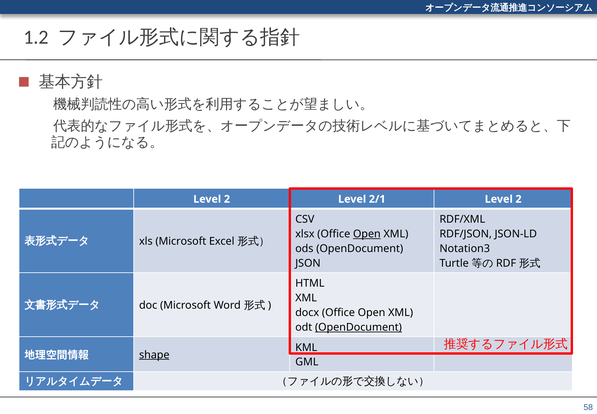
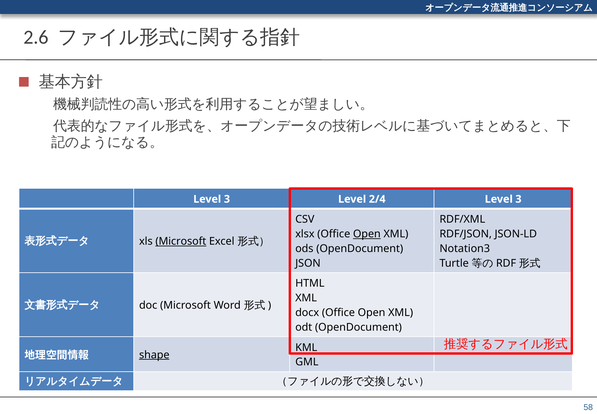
1.2: 1.2 -> 2.6 (36, 37)
2: 2 -> 3 (227, 199)
2/1: 2/1 -> 2/4 (377, 199)
2: 2 -> 3 (518, 199)
Microsoft underline: none -> present (181, 241)
OpenDocument underline: present -> none (358, 327)
